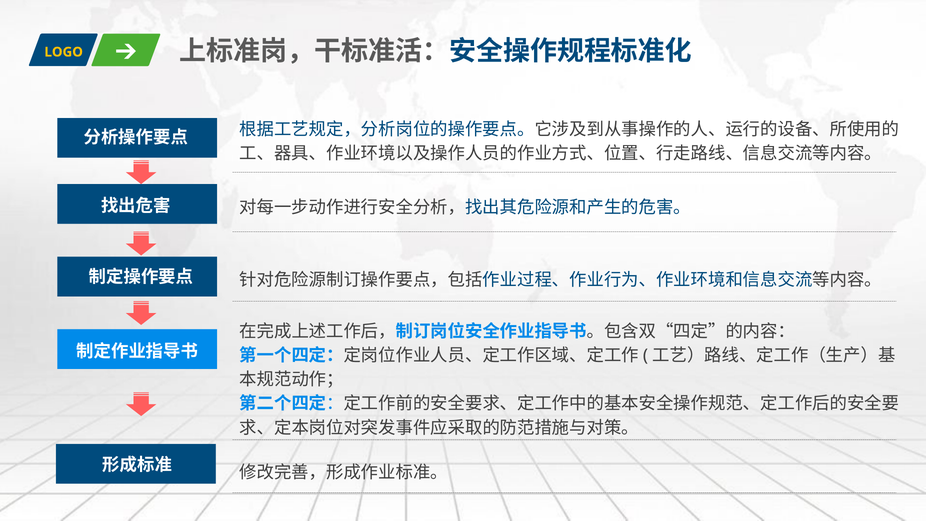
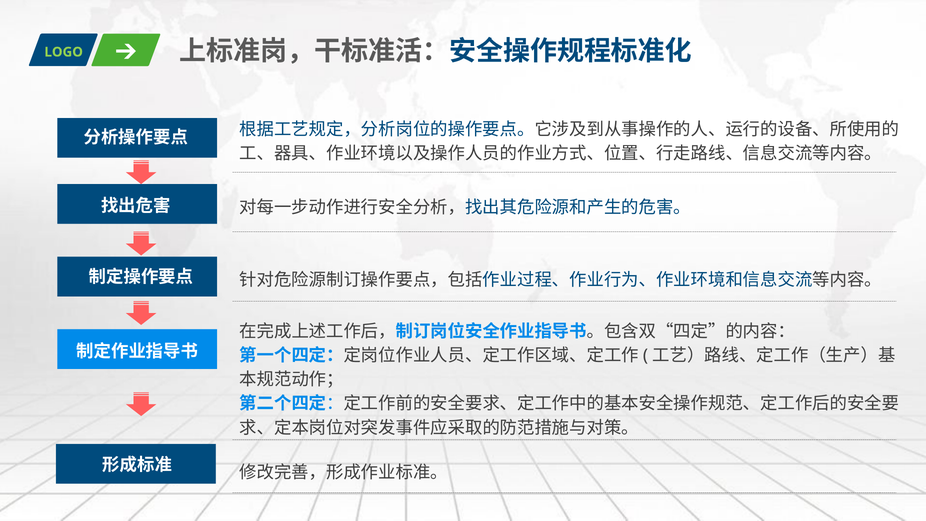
LOGO colour: yellow -> light green (64, 52)
